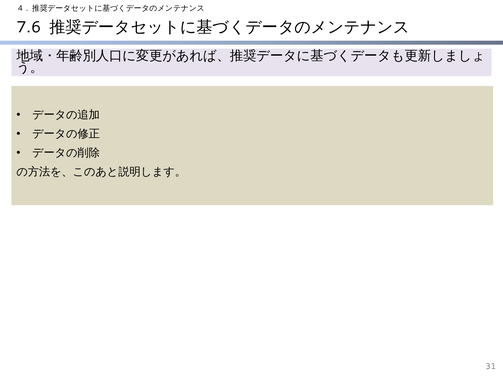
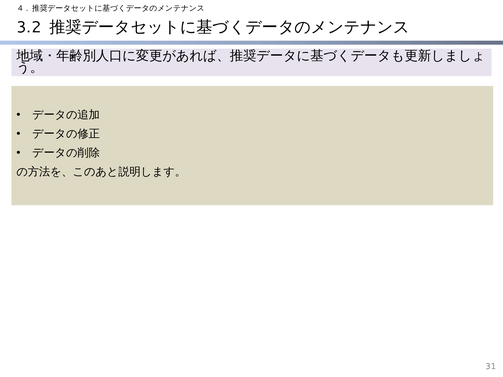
7.6: 7.6 -> 3.2 (29, 27)
